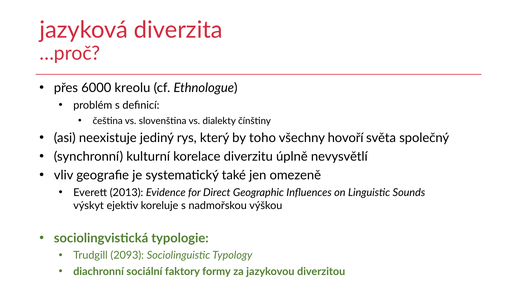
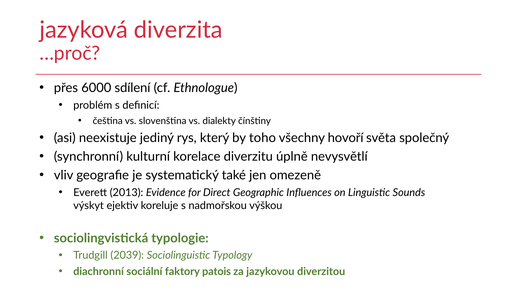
kreolu: kreolu -> sdílení (132, 88)
2093: 2093 -> 2039 (127, 255)
formy: formy -> patois (217, 271)
